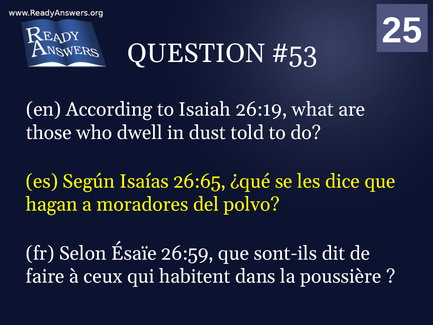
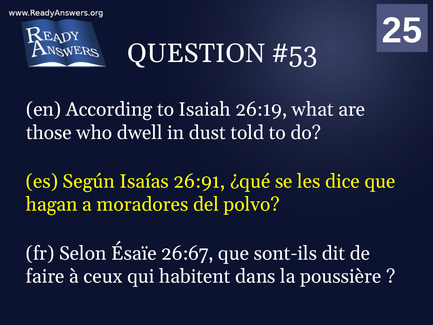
26:65: 26:65 -> 26:91 (199, 181)
26:59: 26:59 -> 26:67 (187, 253)
